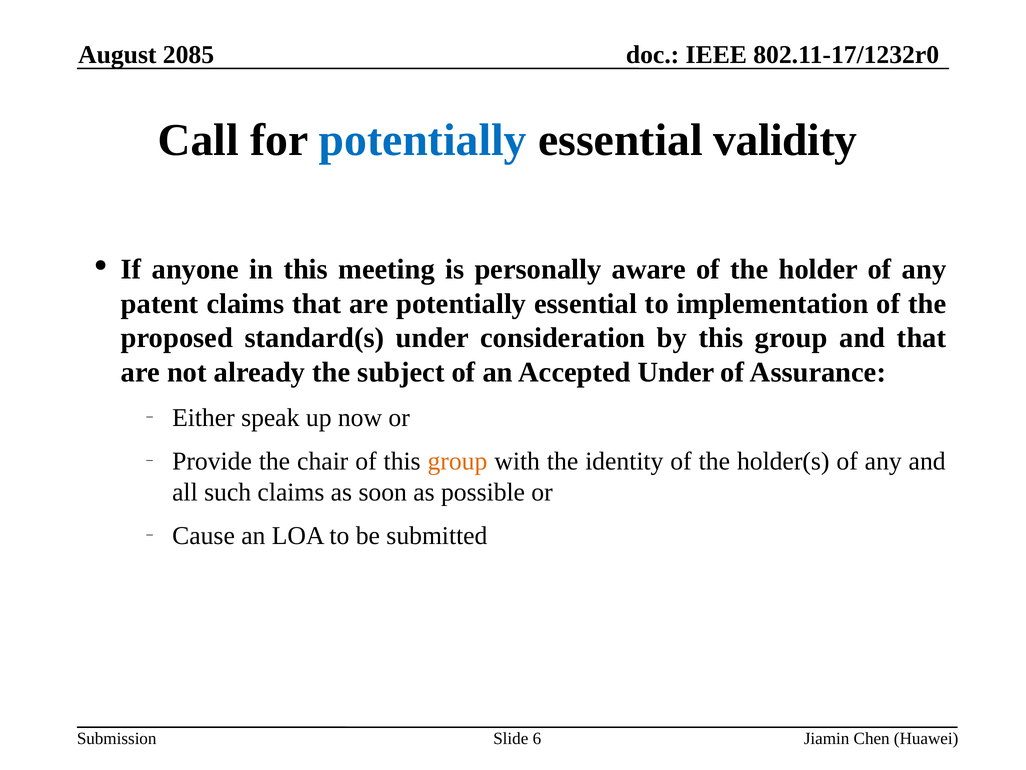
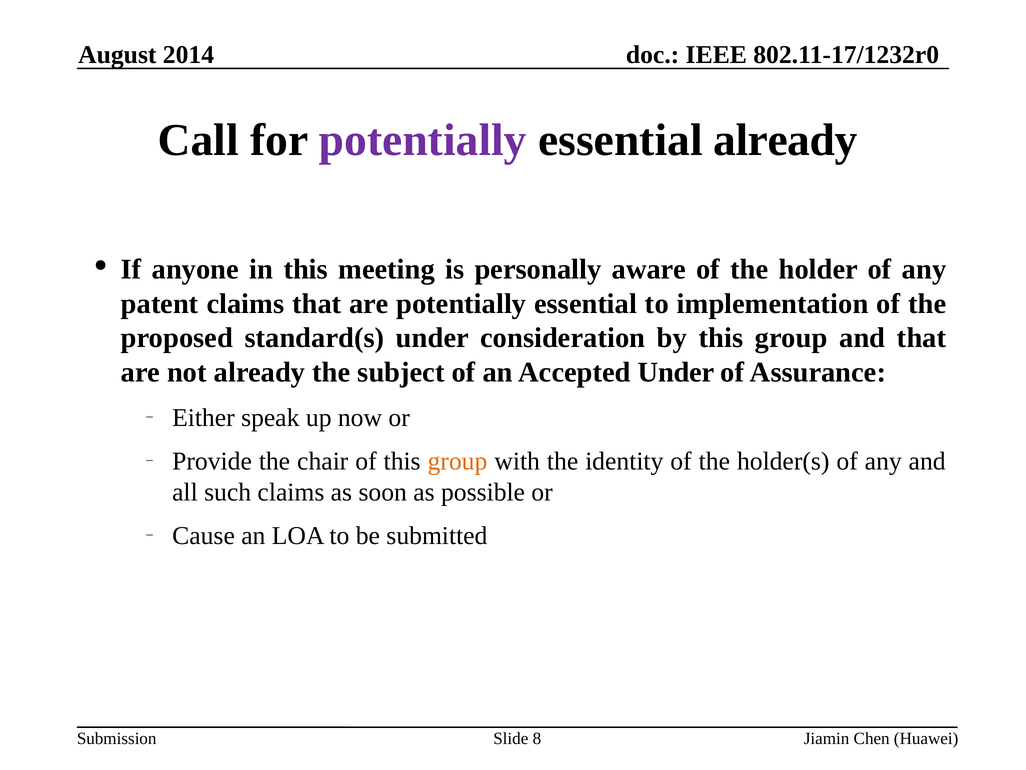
2085: 2085 -> 2014 (188, 55)
potentially colour: blue -> purple (423, 140)
essential validity: validity -> already (785, 140)
6: 6 -> 8 (537, 738)
